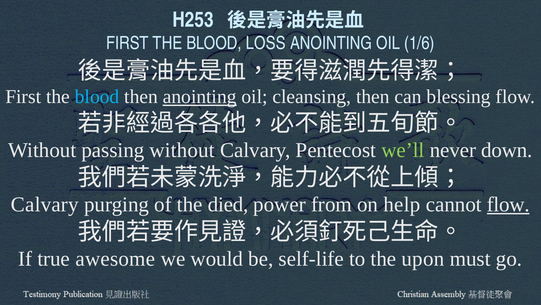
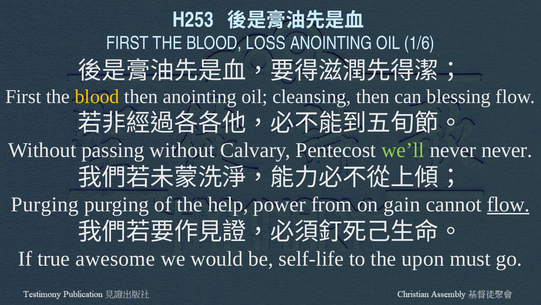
blood colour: light blue -> yellow (97, 97)
anointing underline: present -> none (200, 97)
never down: down -> never (507, 150)
Calvary: Calvary -> Purging (45, 204)
died: died -> help (228, 204)
help: help -> gain (402, 204)
